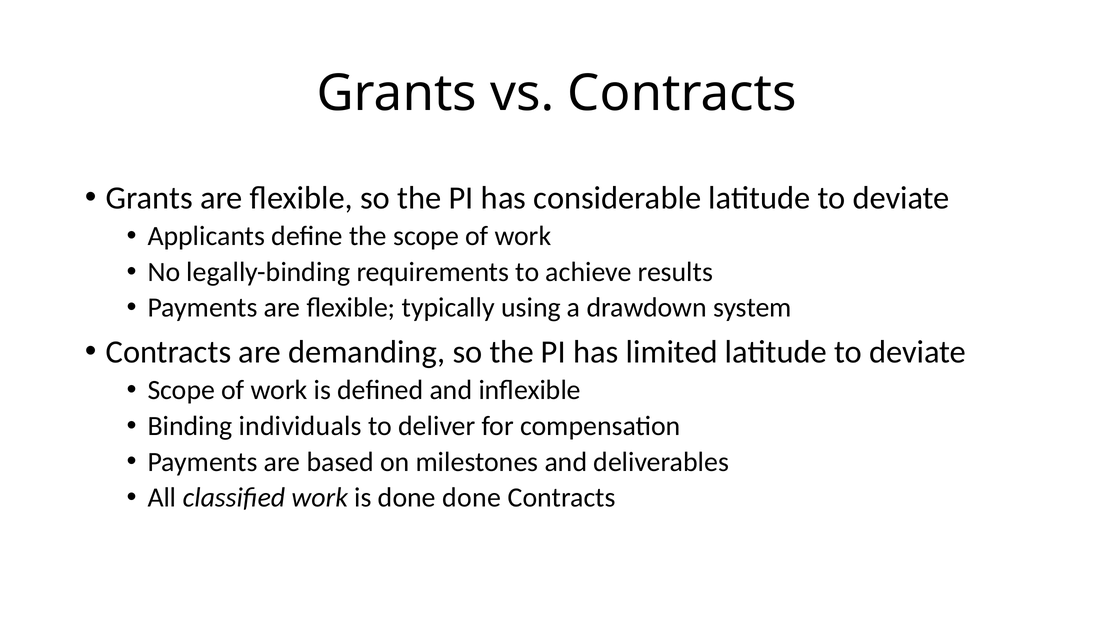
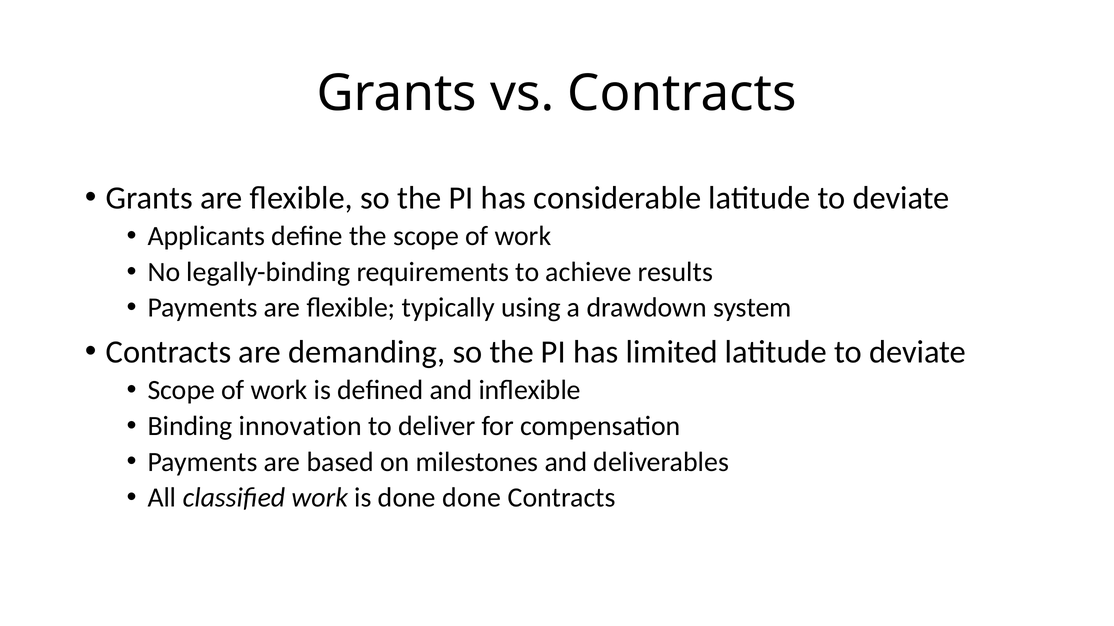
individuals: individuals -> innovation (300, 426)
